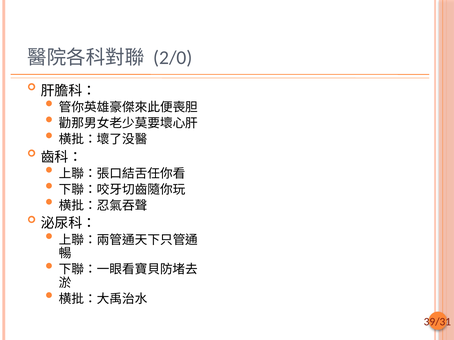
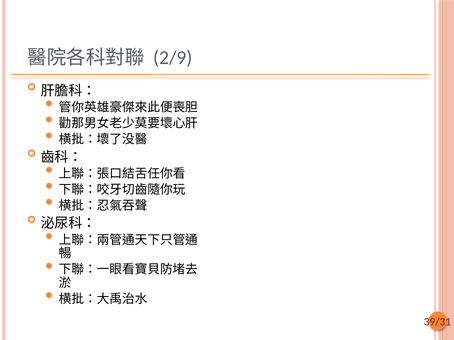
2/0: 2/0 -> 2/9 (173, 58)
